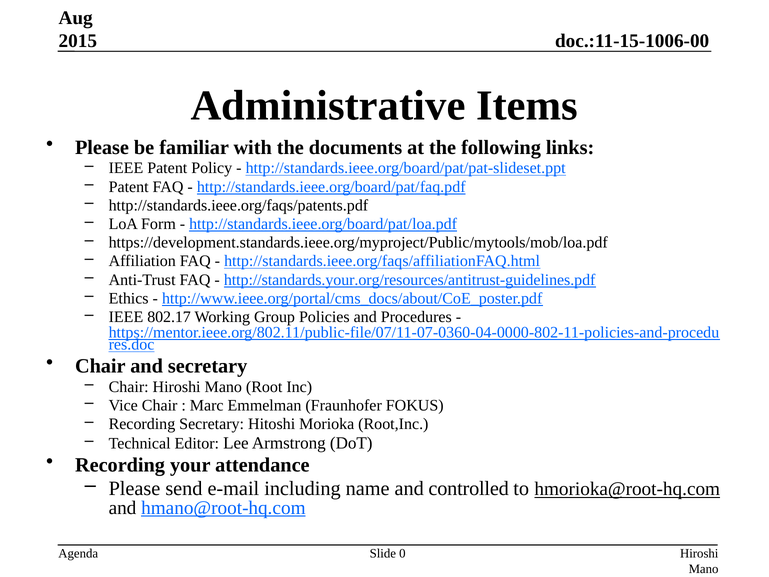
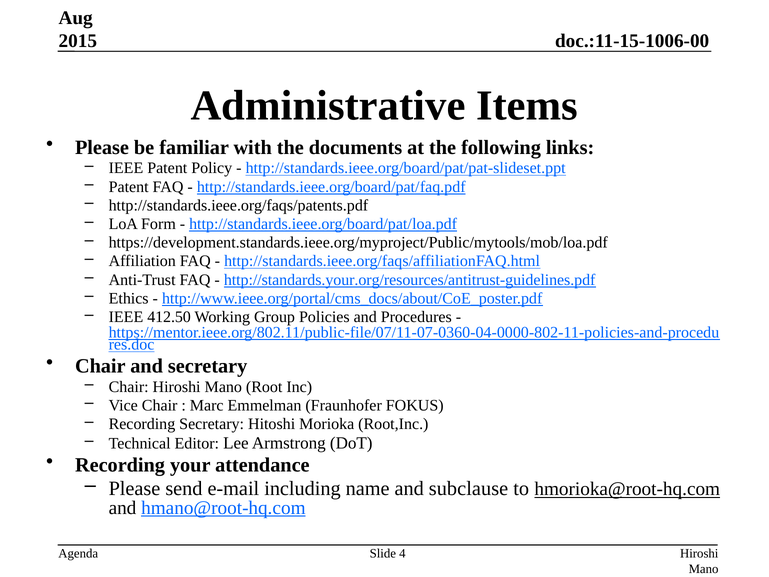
802.17: 802.17 -> 412.50 (169, 317)
controlled: controlled -> subclause (469, 488)
0: 0 -> 4 (402, 553)
